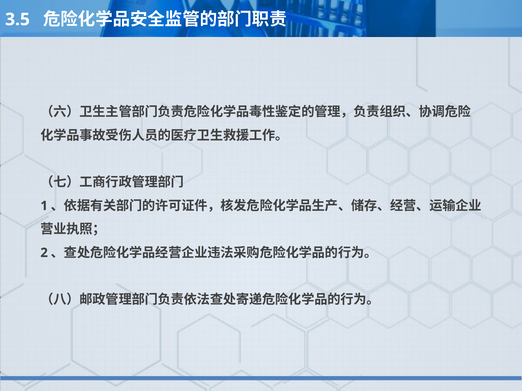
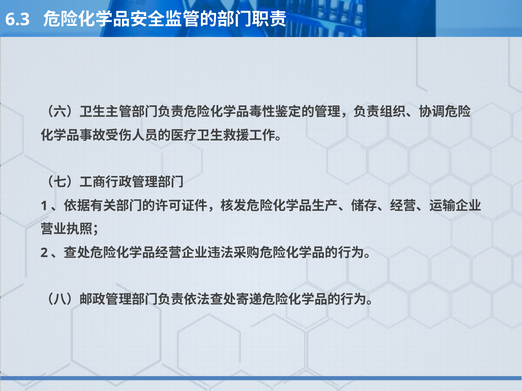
3.5: 3.5 -> 6.3 (18, 19)
